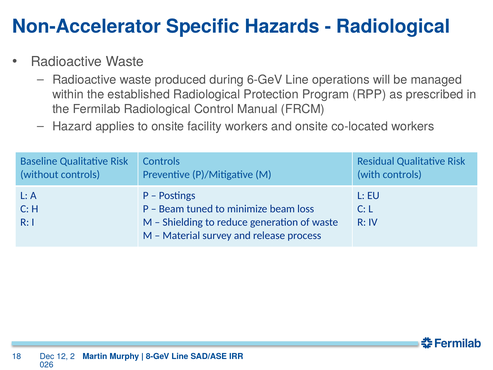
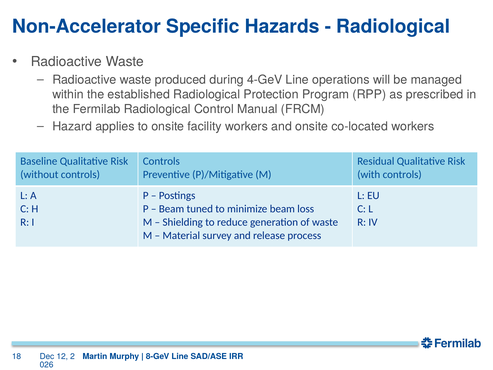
6-GeV: 6-GeV -> 4-GeV (265, 80)
